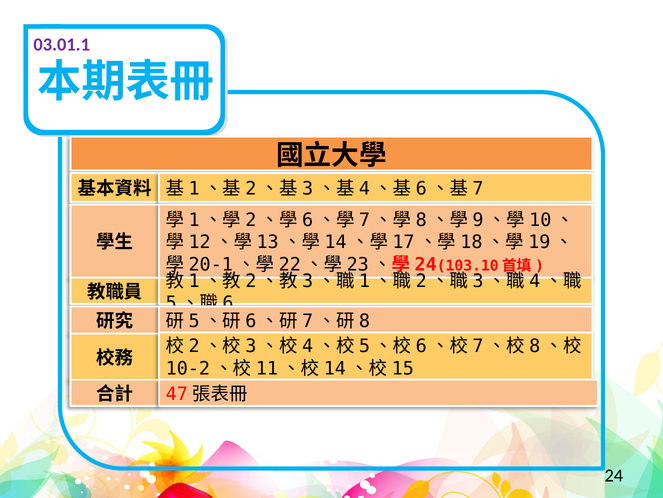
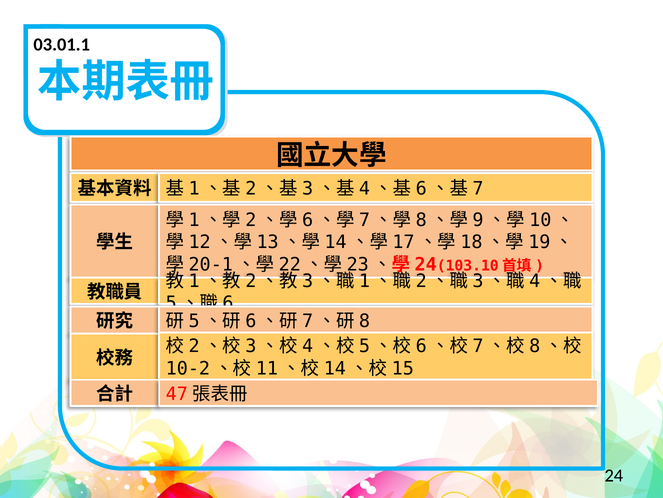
03.01.1 colour: purple -> black (62, 44)
